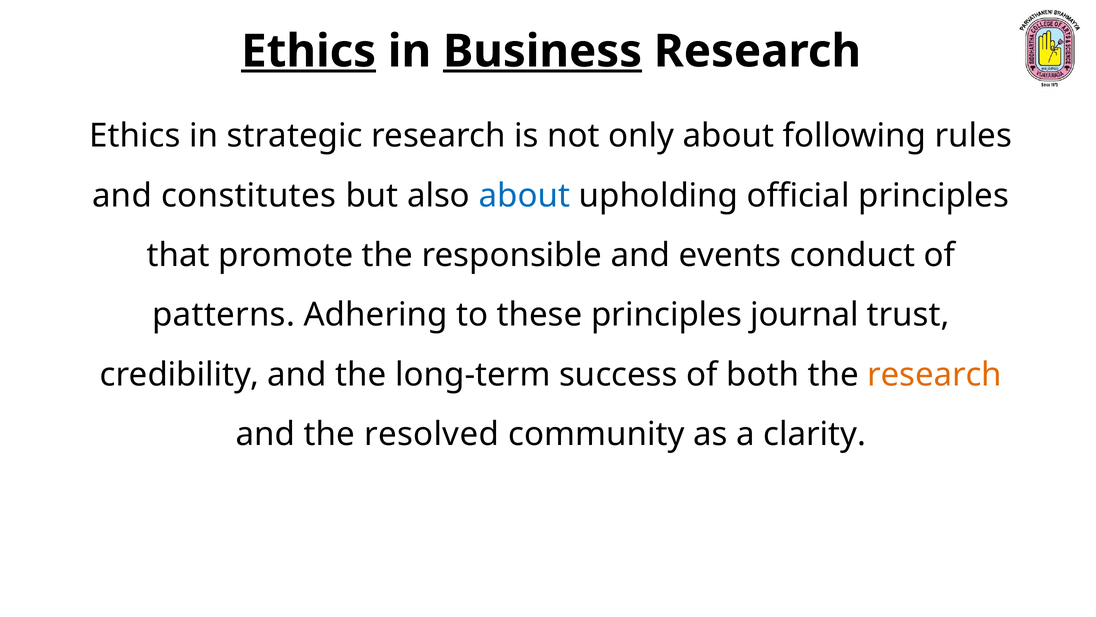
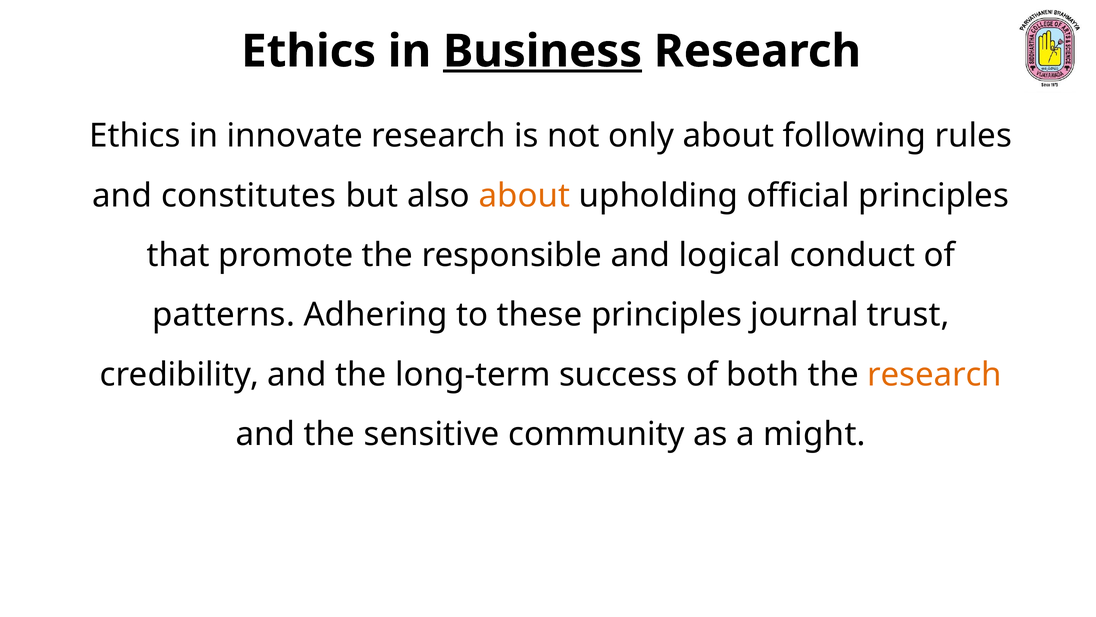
Ethics underline: present -> none (309, 51)
strategic: strategic -> innovate (295, 136)
about colour: blue -> orange (524, 195)
events: events -> logical (730, 255)
resolved: resolved -> sensitive (432, 434)
clarity: clarity -> might (814, 434)
